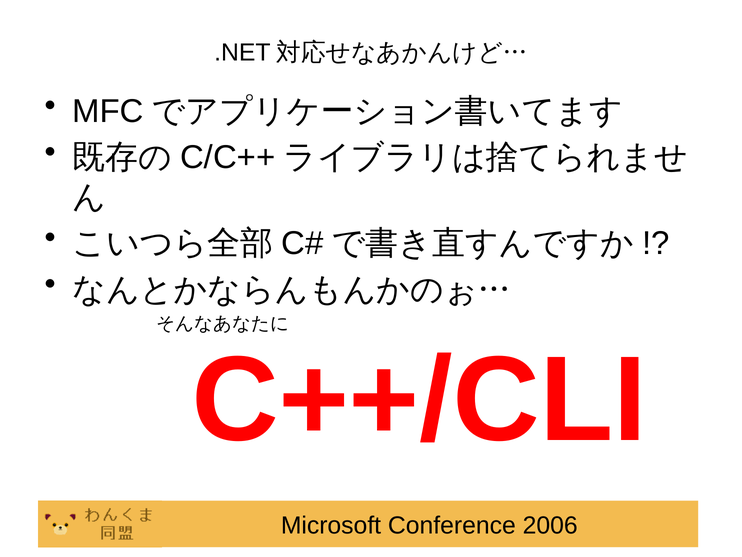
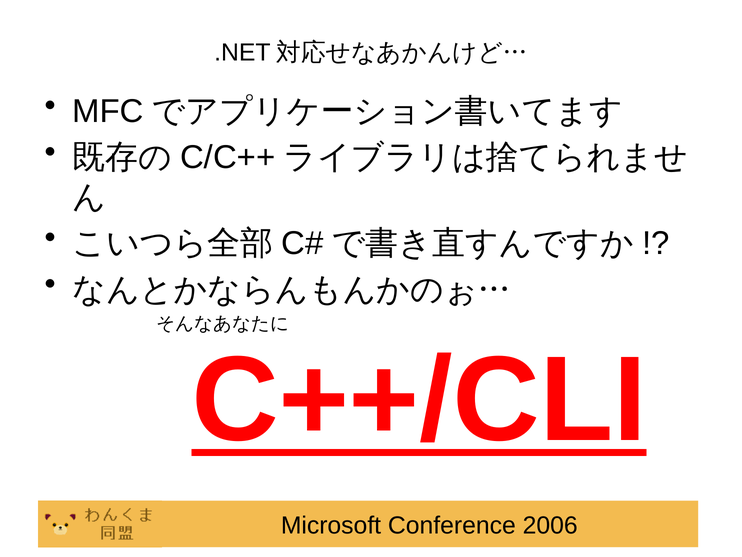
C++/CLI underline: none -> present (419, 400)
